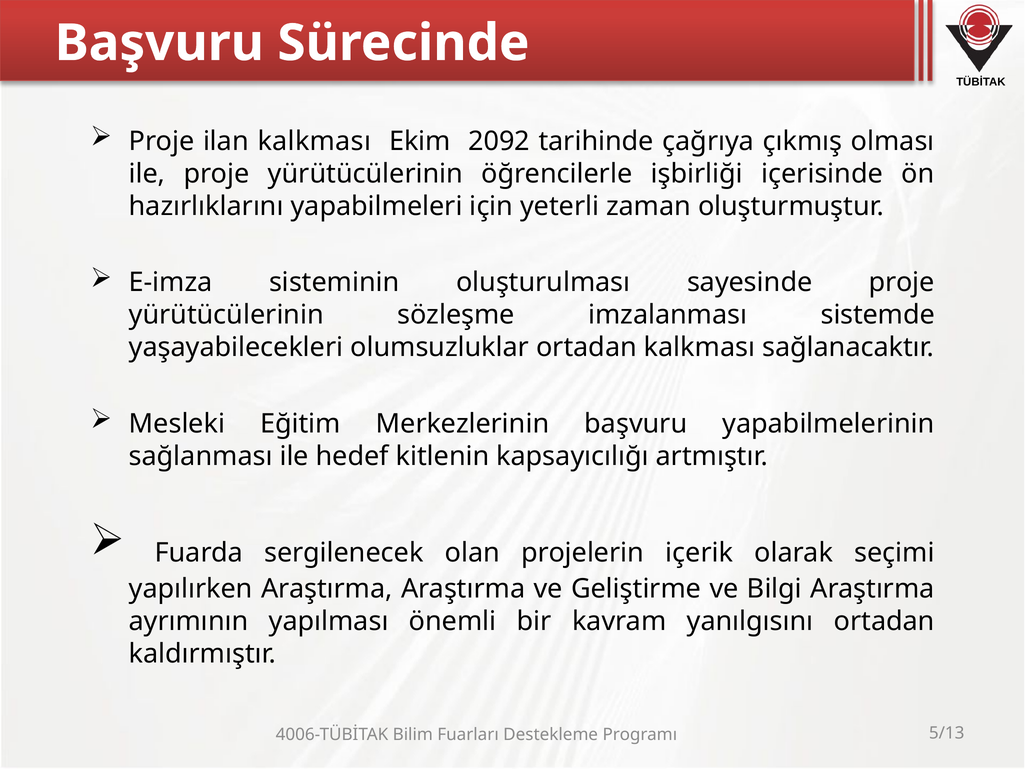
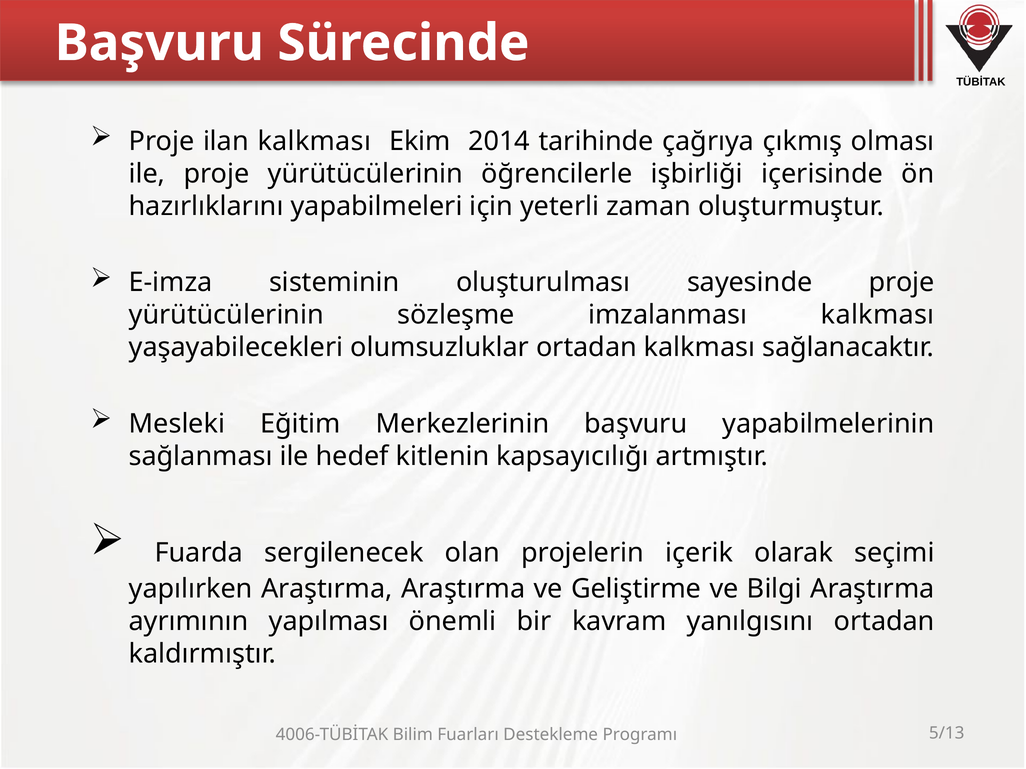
2092: 2092 -> 2014 (499, 141)
imzalanması sistemde: sistemde -> kalkması (878, 315)
